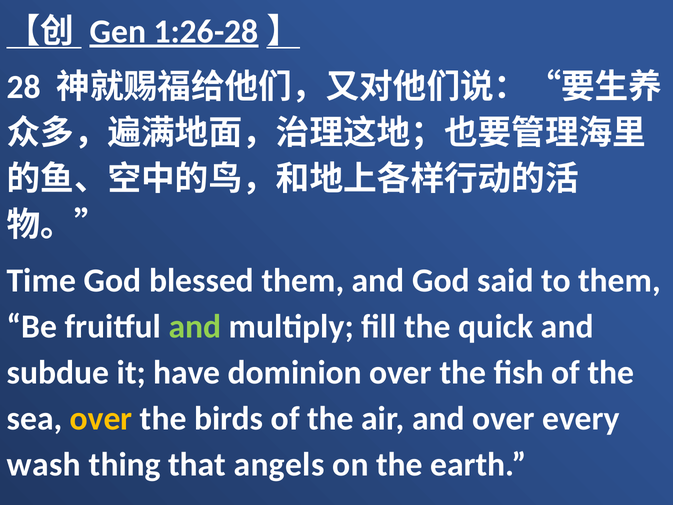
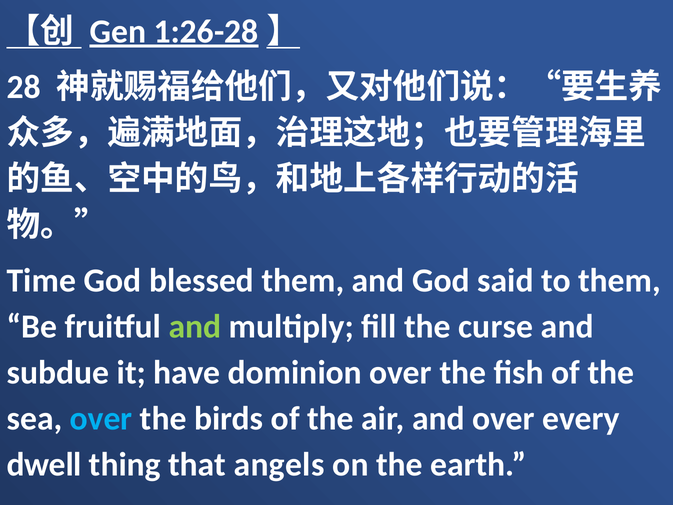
quick: quick -> curse (496, 326)
over colour: yellow -> light blue (101, 418)
wash: wash -> dwell (44, 464)
